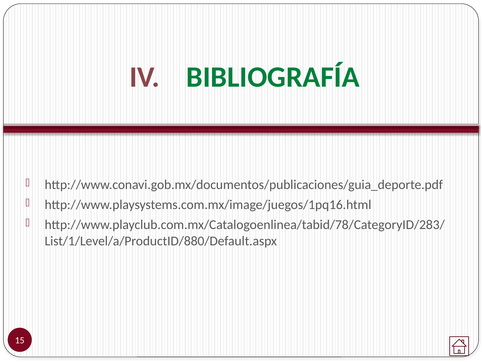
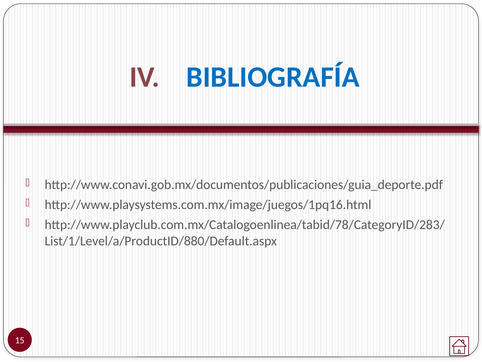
BIBLIOGRAFÍA colour: green -> blue (273, 77)
